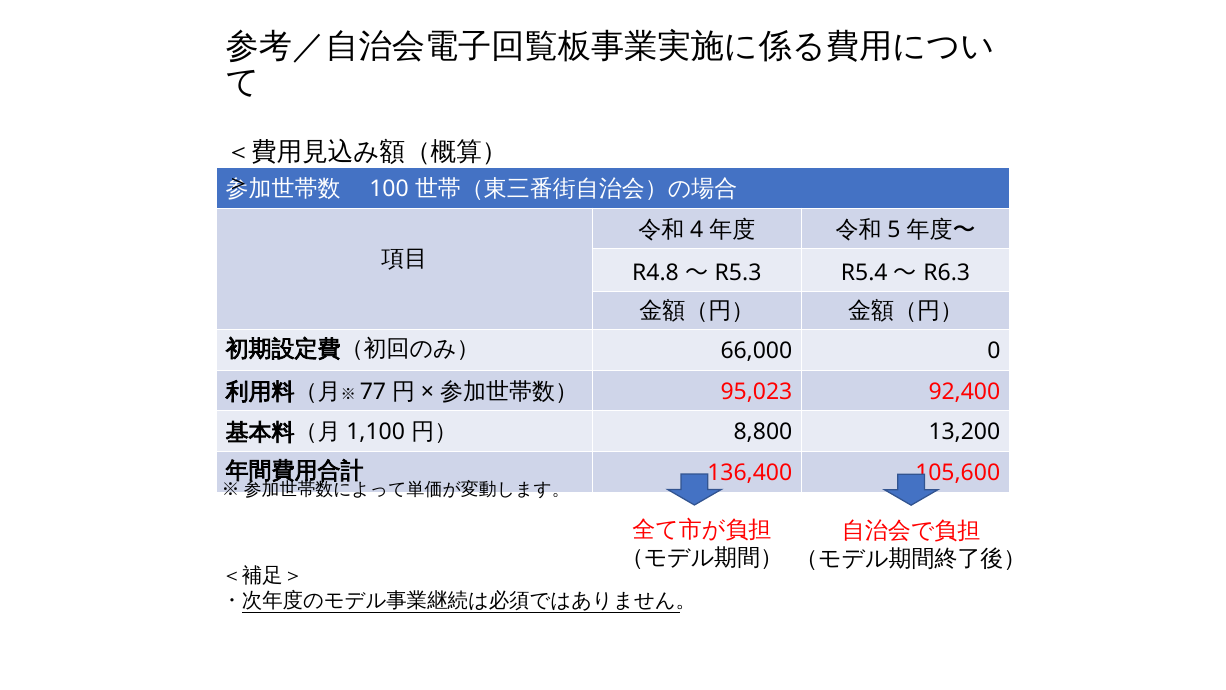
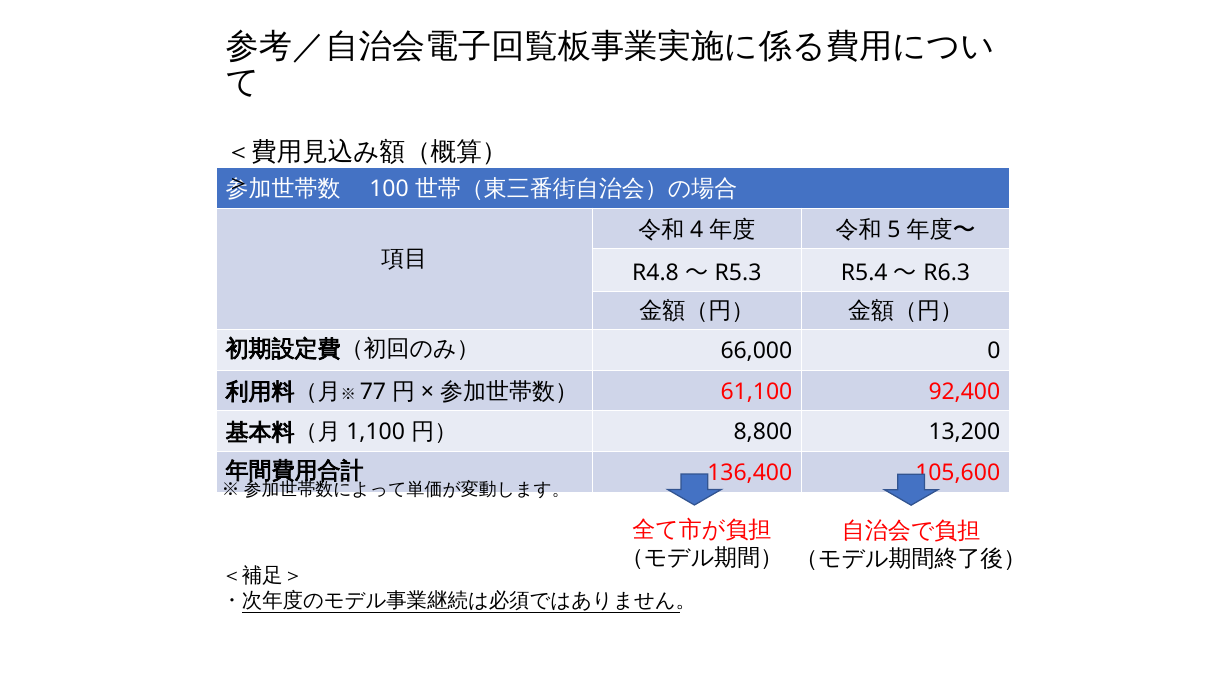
95,023: 95,023 -> 61,100 (756, 391)
